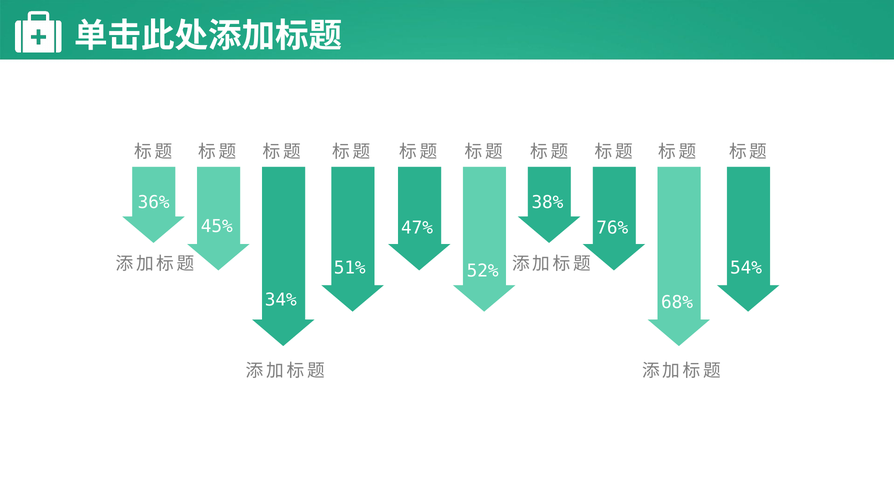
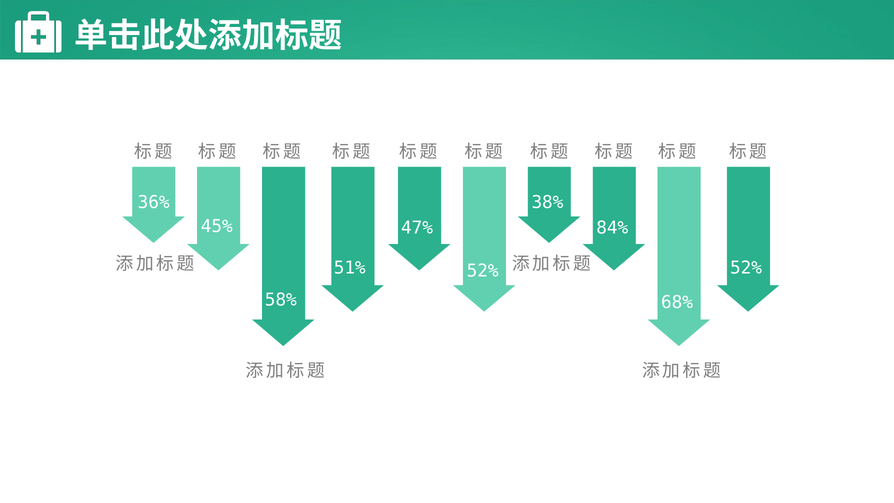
76%: 76% -> 84% (612, 228)
54%: 54% -> 52% (746, 268)
34%: 34% -> 58% (281, 300)
